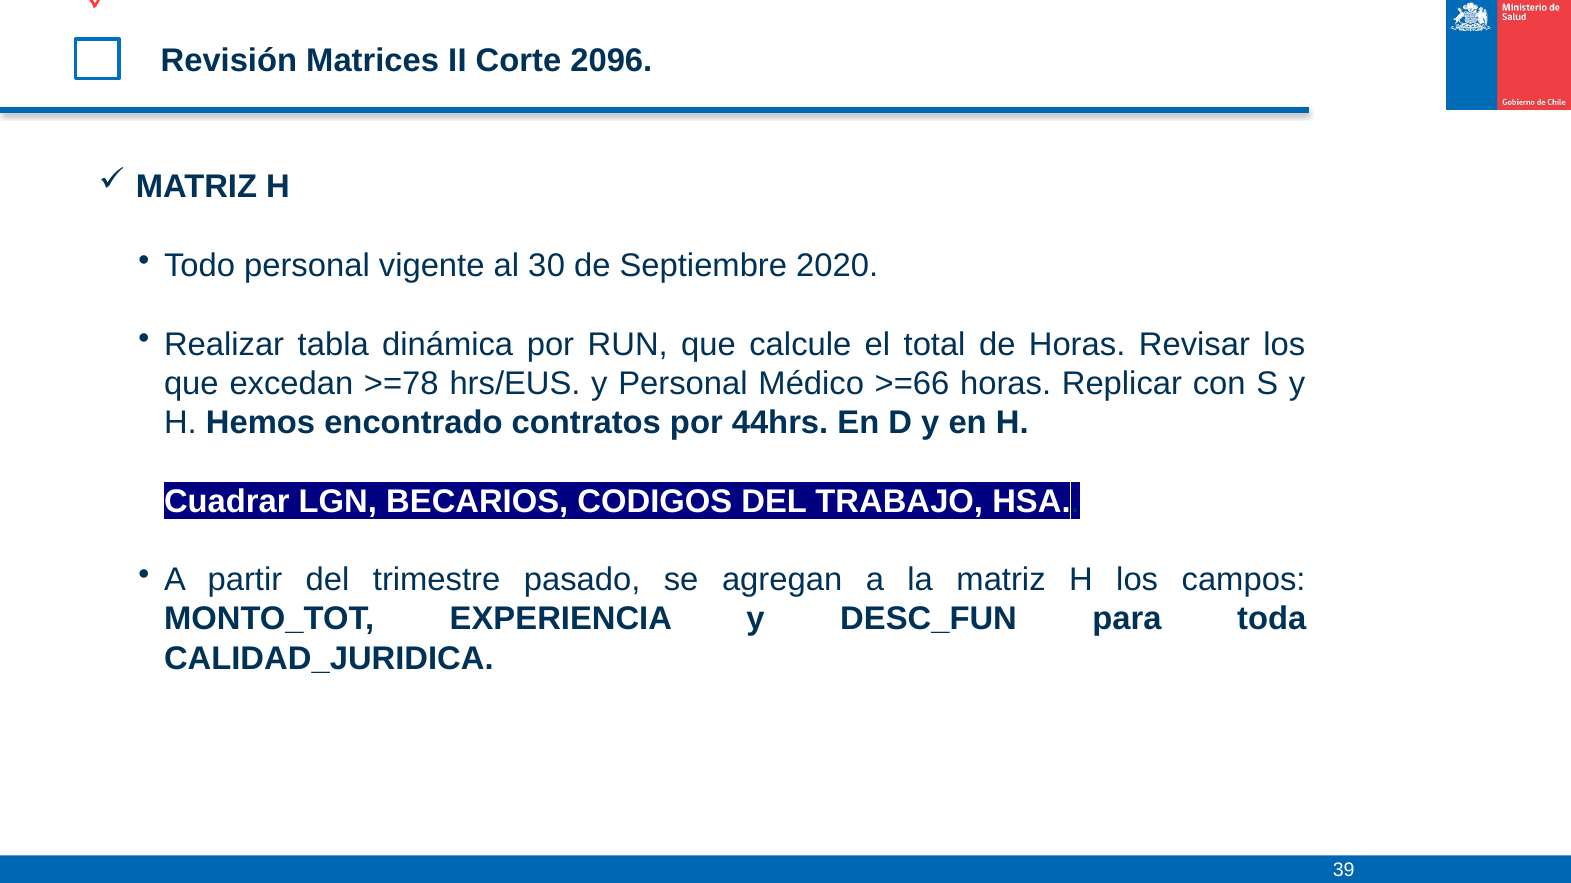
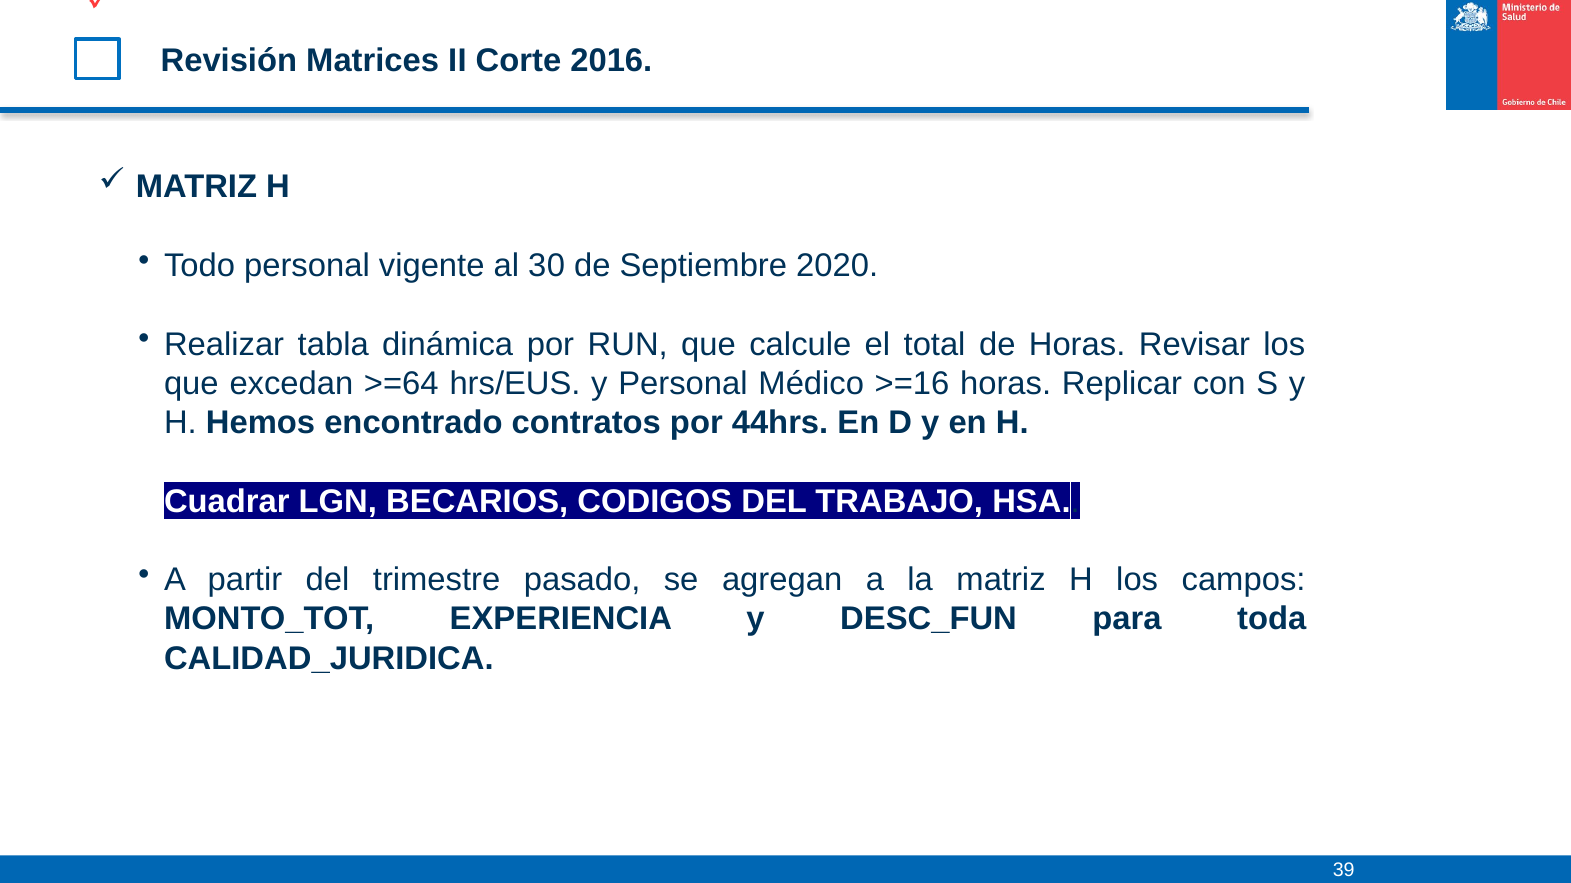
2096: 2096 -> 2016 (611, 61)
>=78: >=78 -> >=64 (401, 384)
>=66: >=66 -> >=16 (912, 384)
